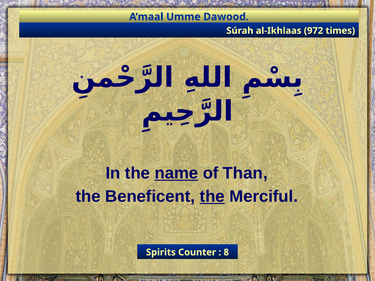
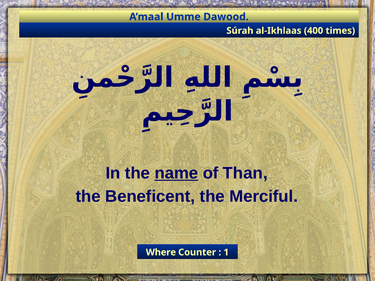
972: 972 -> 400 (314, 31)
the underline: present -> none (212, 197)
Spirits: Spirits -> Where (161, 253)
8: 8 -> 1 (226, 253)
